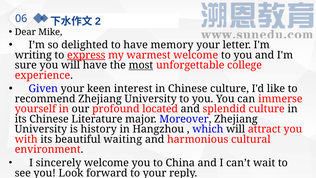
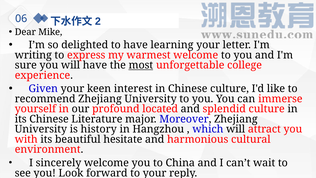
memory: memory -> learning (172, 45)
express underline: present -> none (86, 55)
waiting: waiting -> hesitate (123, 139)
